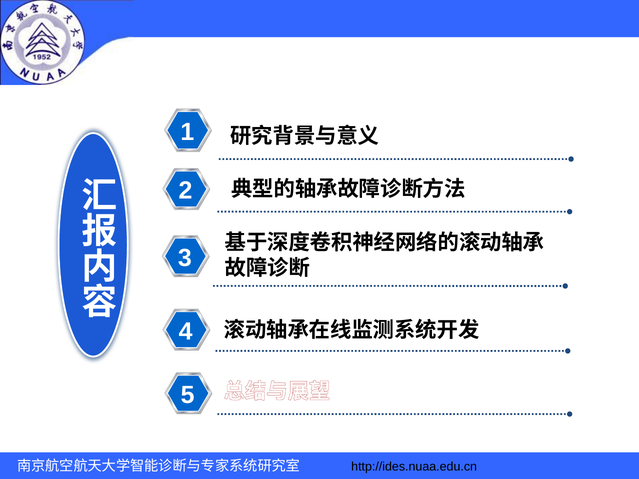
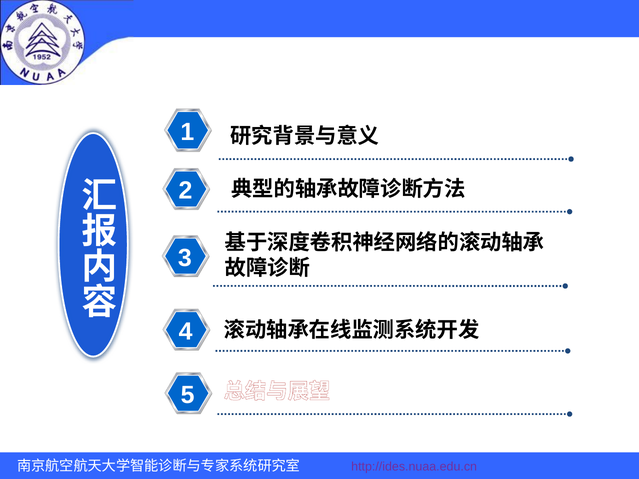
http://ides.nuaa.edu.cn colour: black -> purple (414, 467)
